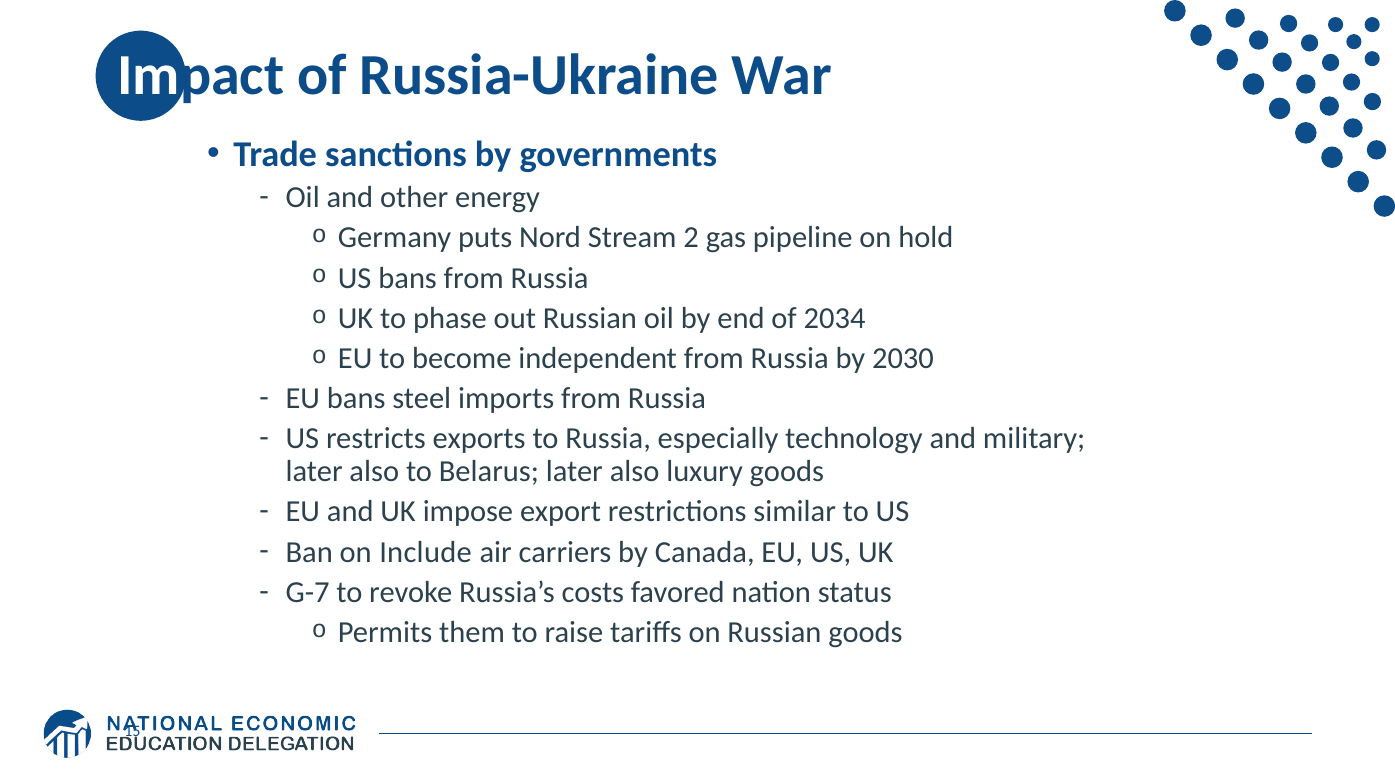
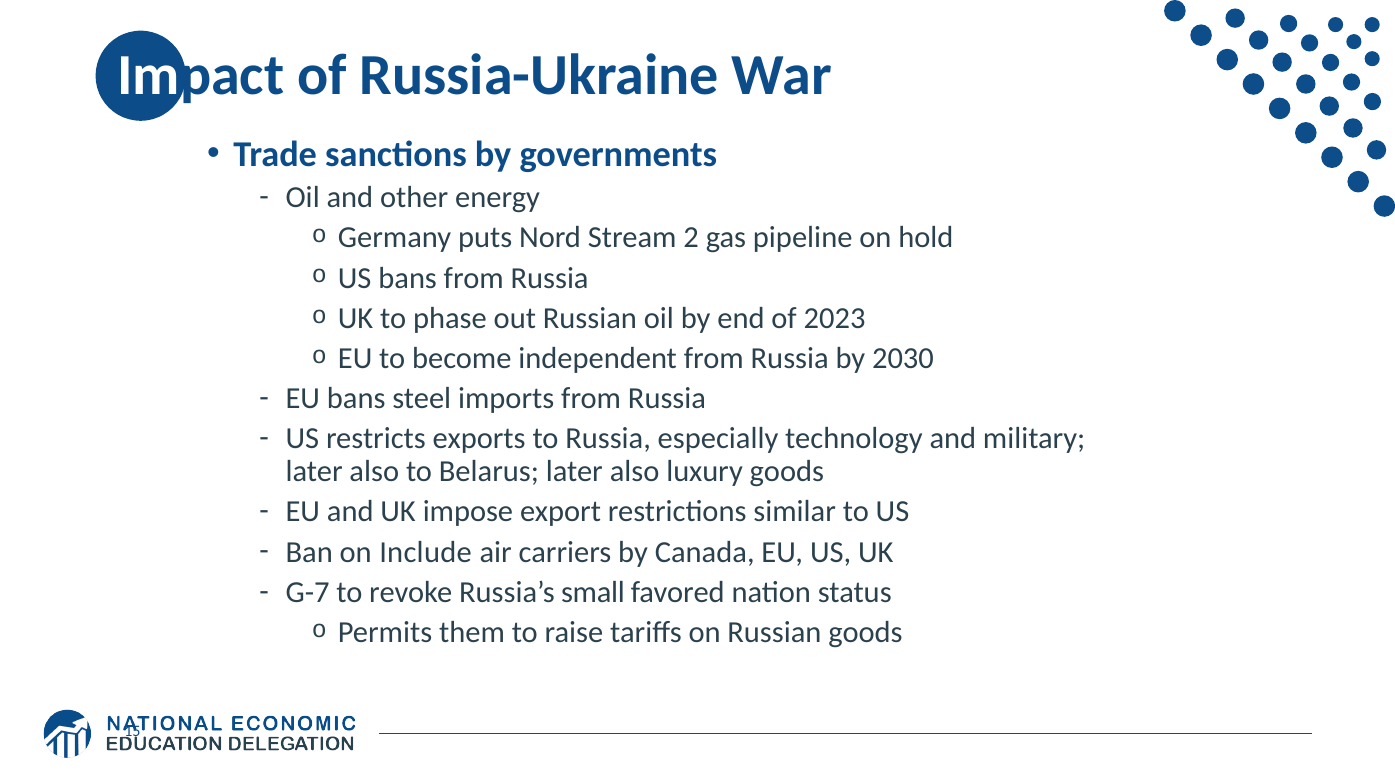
2034: 2034 -> 2023 (835, 318)
costs: costs -> small (593, 593)
